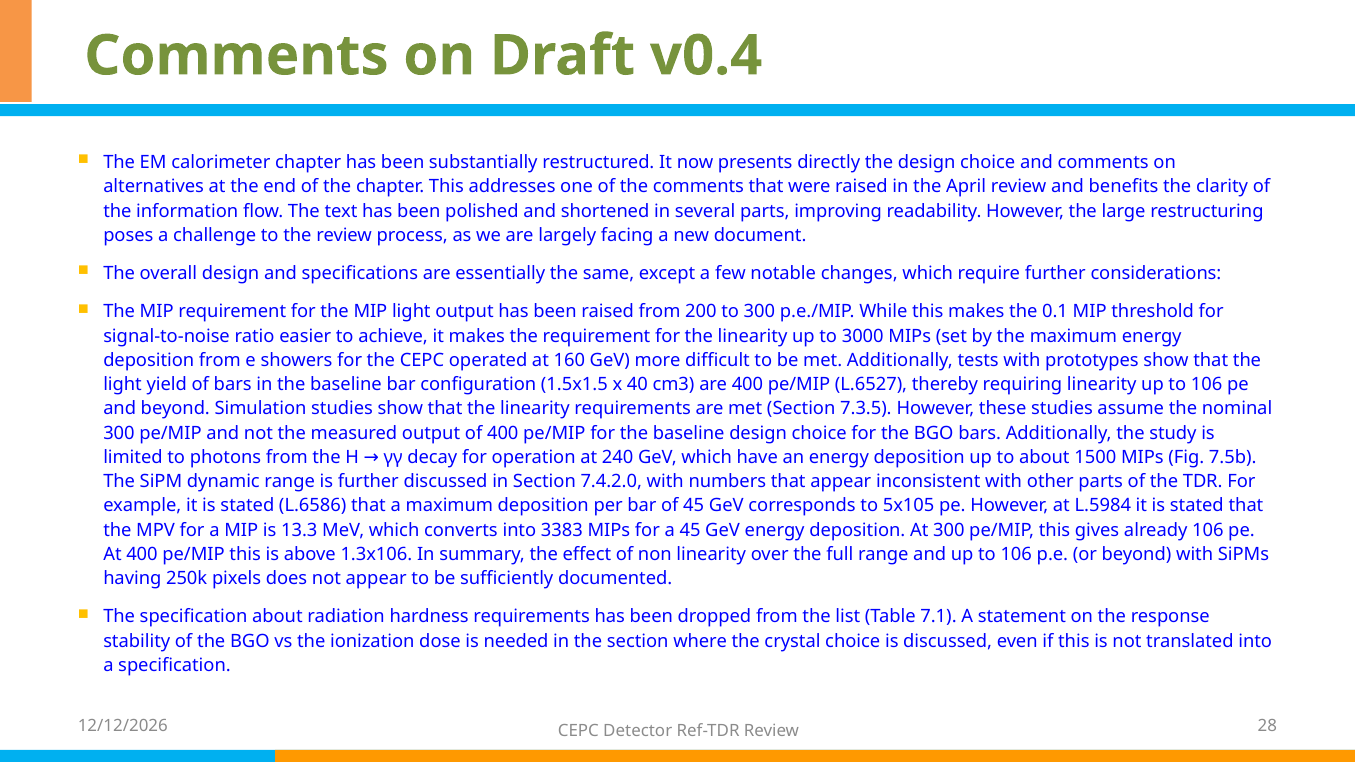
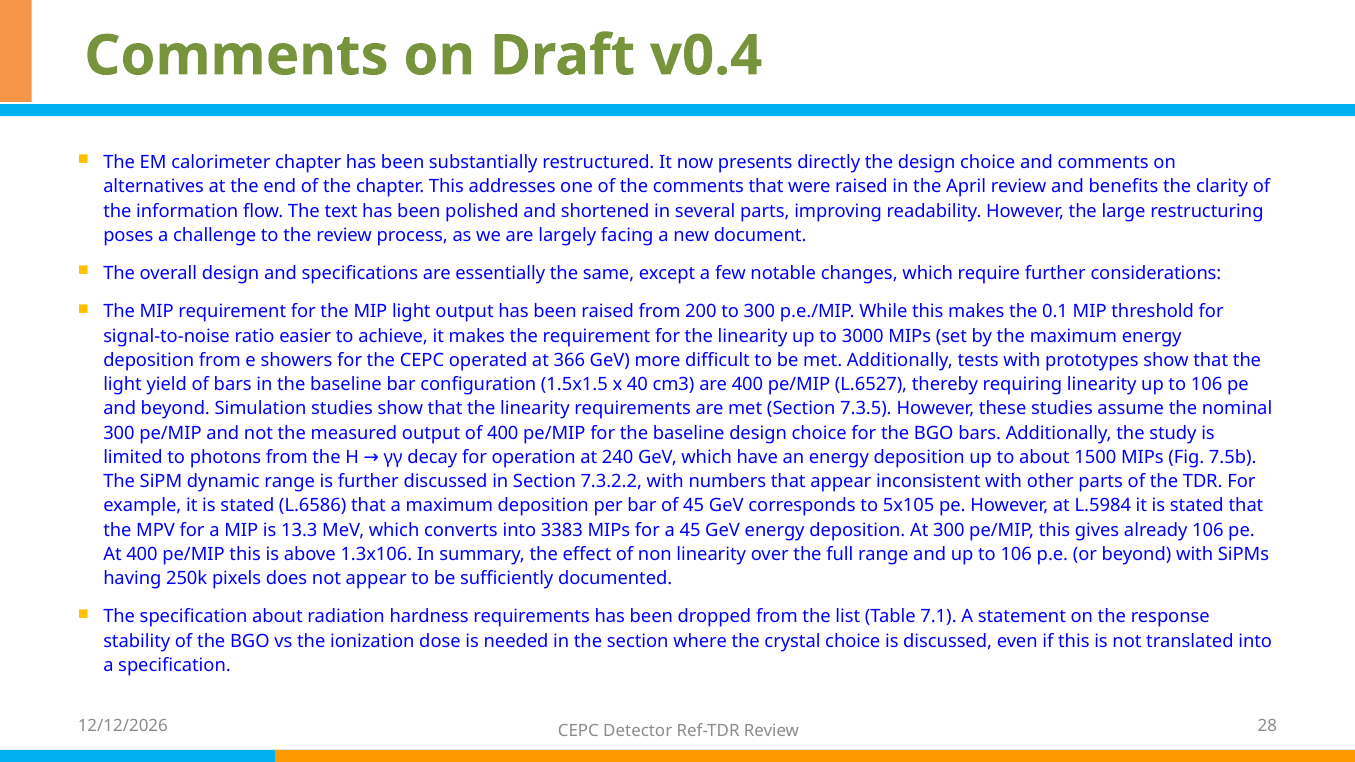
160: 160 -> 366 (569, 360)
7.4.2.0: 7.4.2.0 -> 7.3.2.2 (611, 482)
